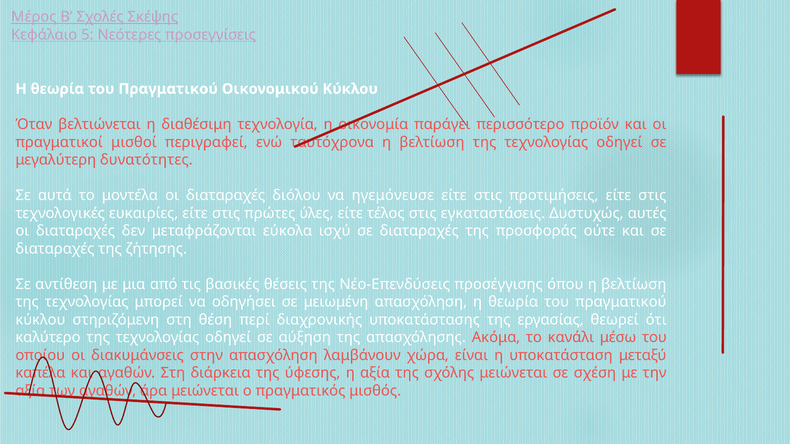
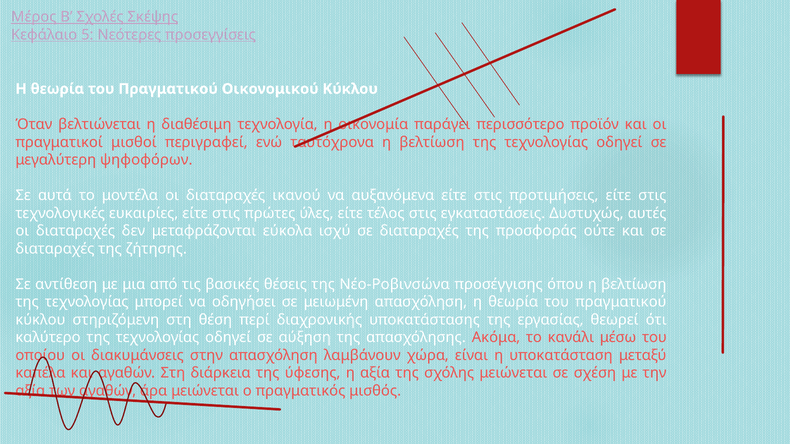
δυνατότητες: δυνατότητες -> ψηφοφόρων (146, 160)
διόλου: διόλου -> ικανού (296, 196)
ηγεμόνευσε: ηγεμόνευσε -> αυξανόμενα (393, 196)
Νέο-Επενδύσεις: Νέο-Επενδύσεις -> Νέο-Ροβινσώνα (395, 285)
